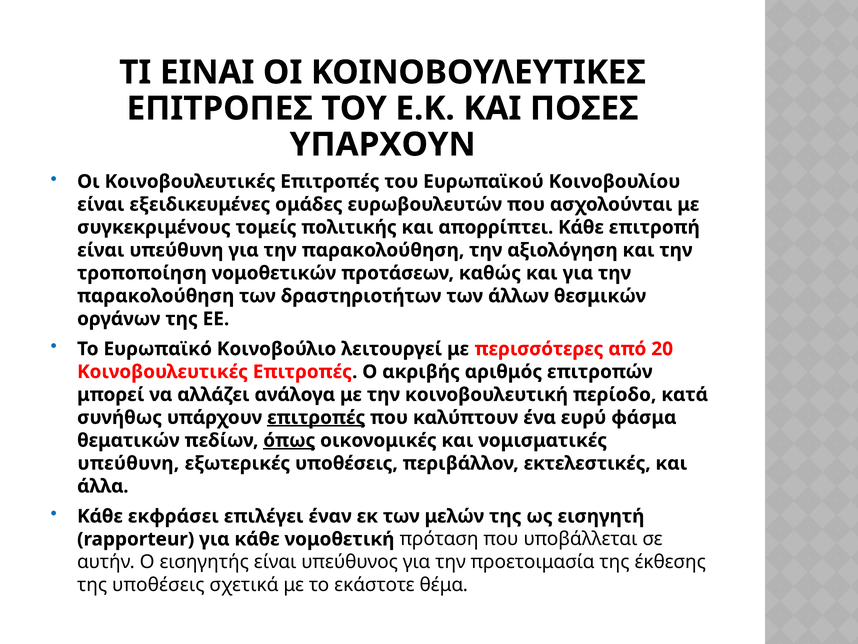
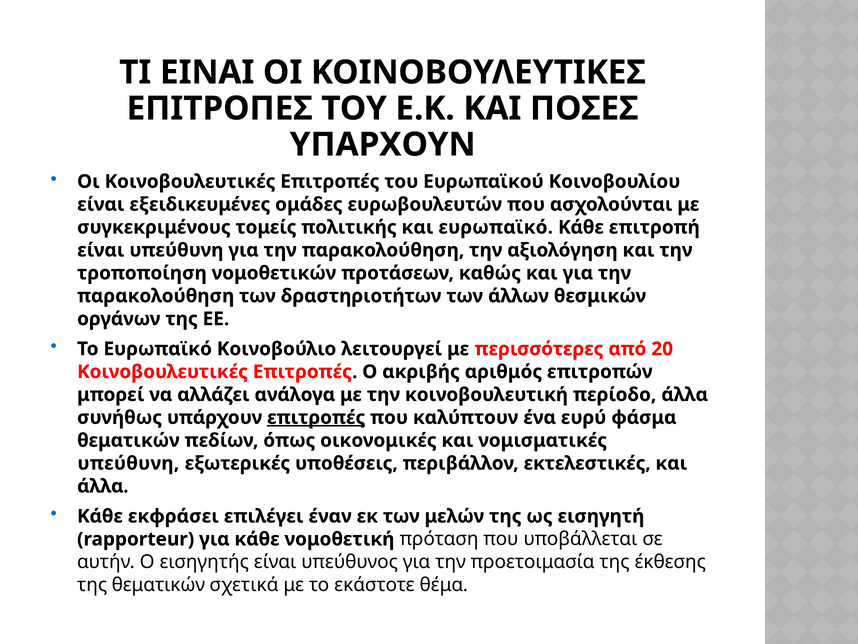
και απορρίπτει: απορρίπτει -> ευρωπαϊκό (496, 227)
περίοδο κατά: κατά -> άλλα (685, 394)
όπως underline: present -> none (289, 440)
της υποθέσεις: υποθέσεις -> θεματικών (158, 585)
